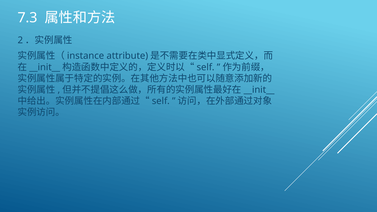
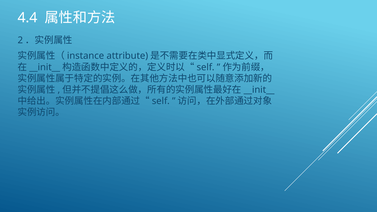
7.3: 7.3 -> 4.4 (28, 18)
